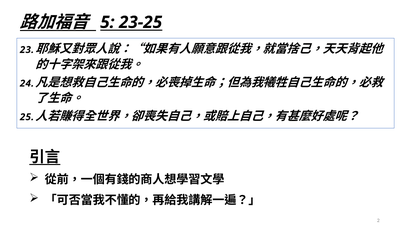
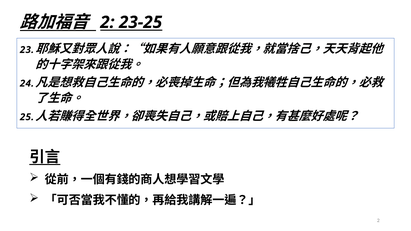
5: 5 -> 2 (107, 22)
